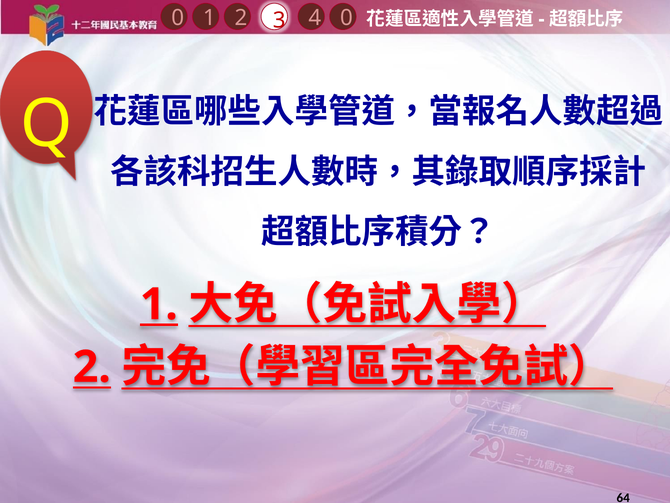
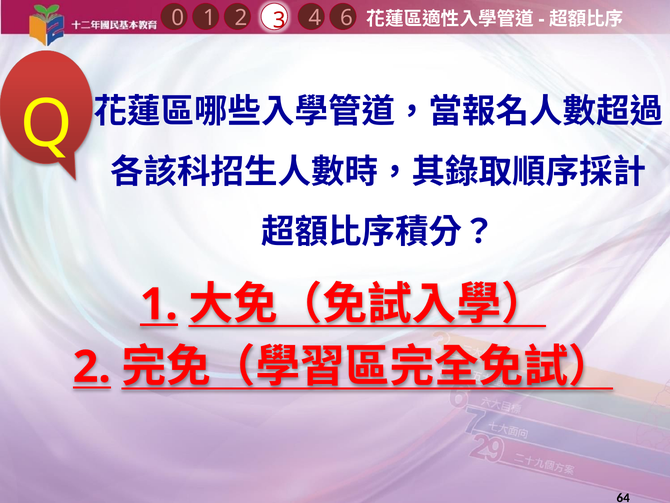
4 0: 0 -> 6 (347, 18)
